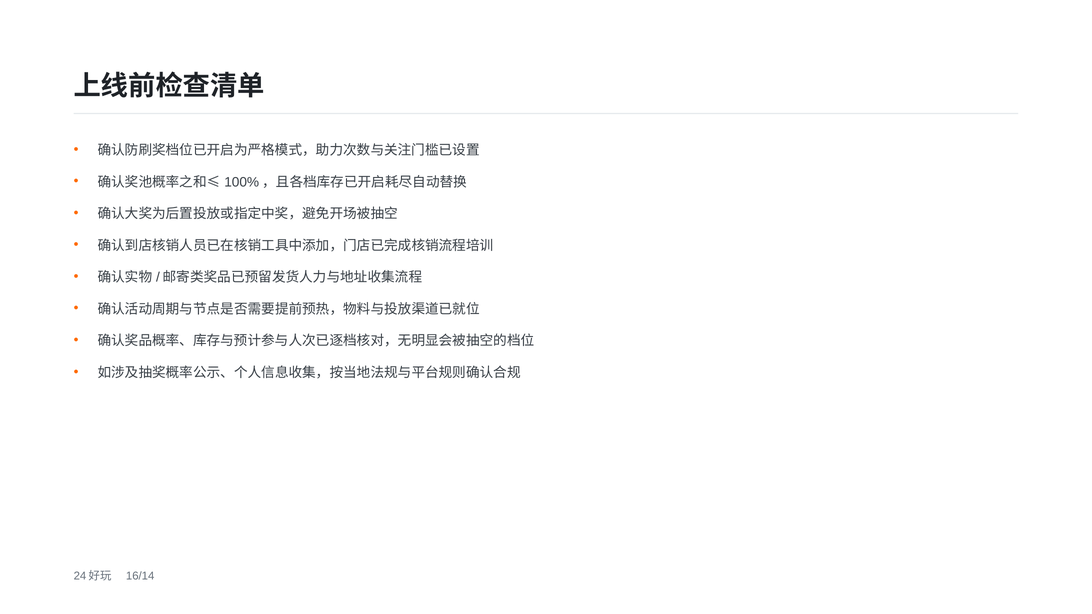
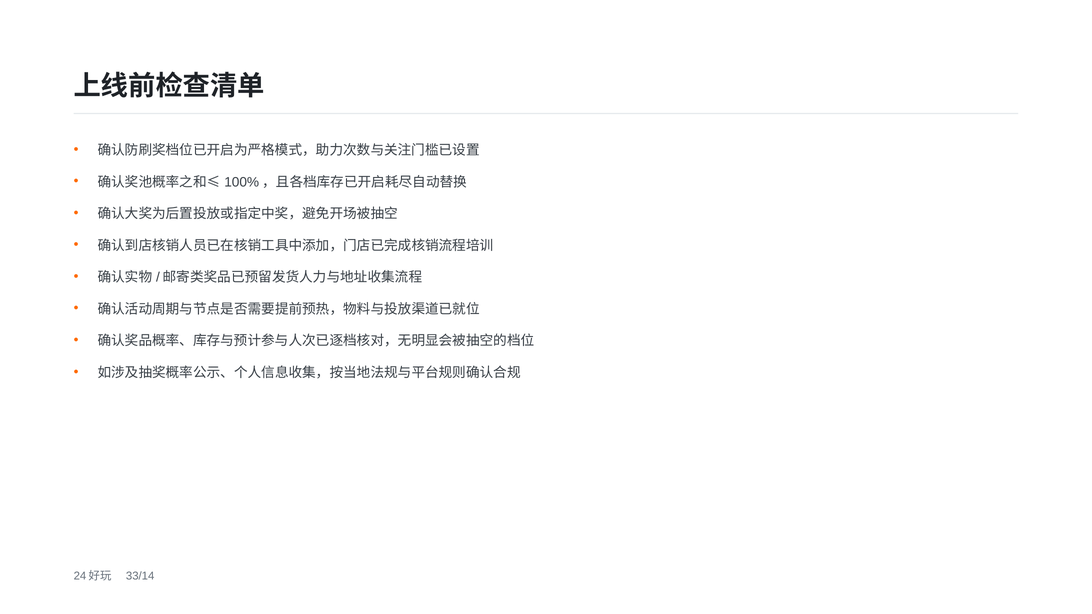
16/14: 16/14 -> 33/14 (140, 576)
